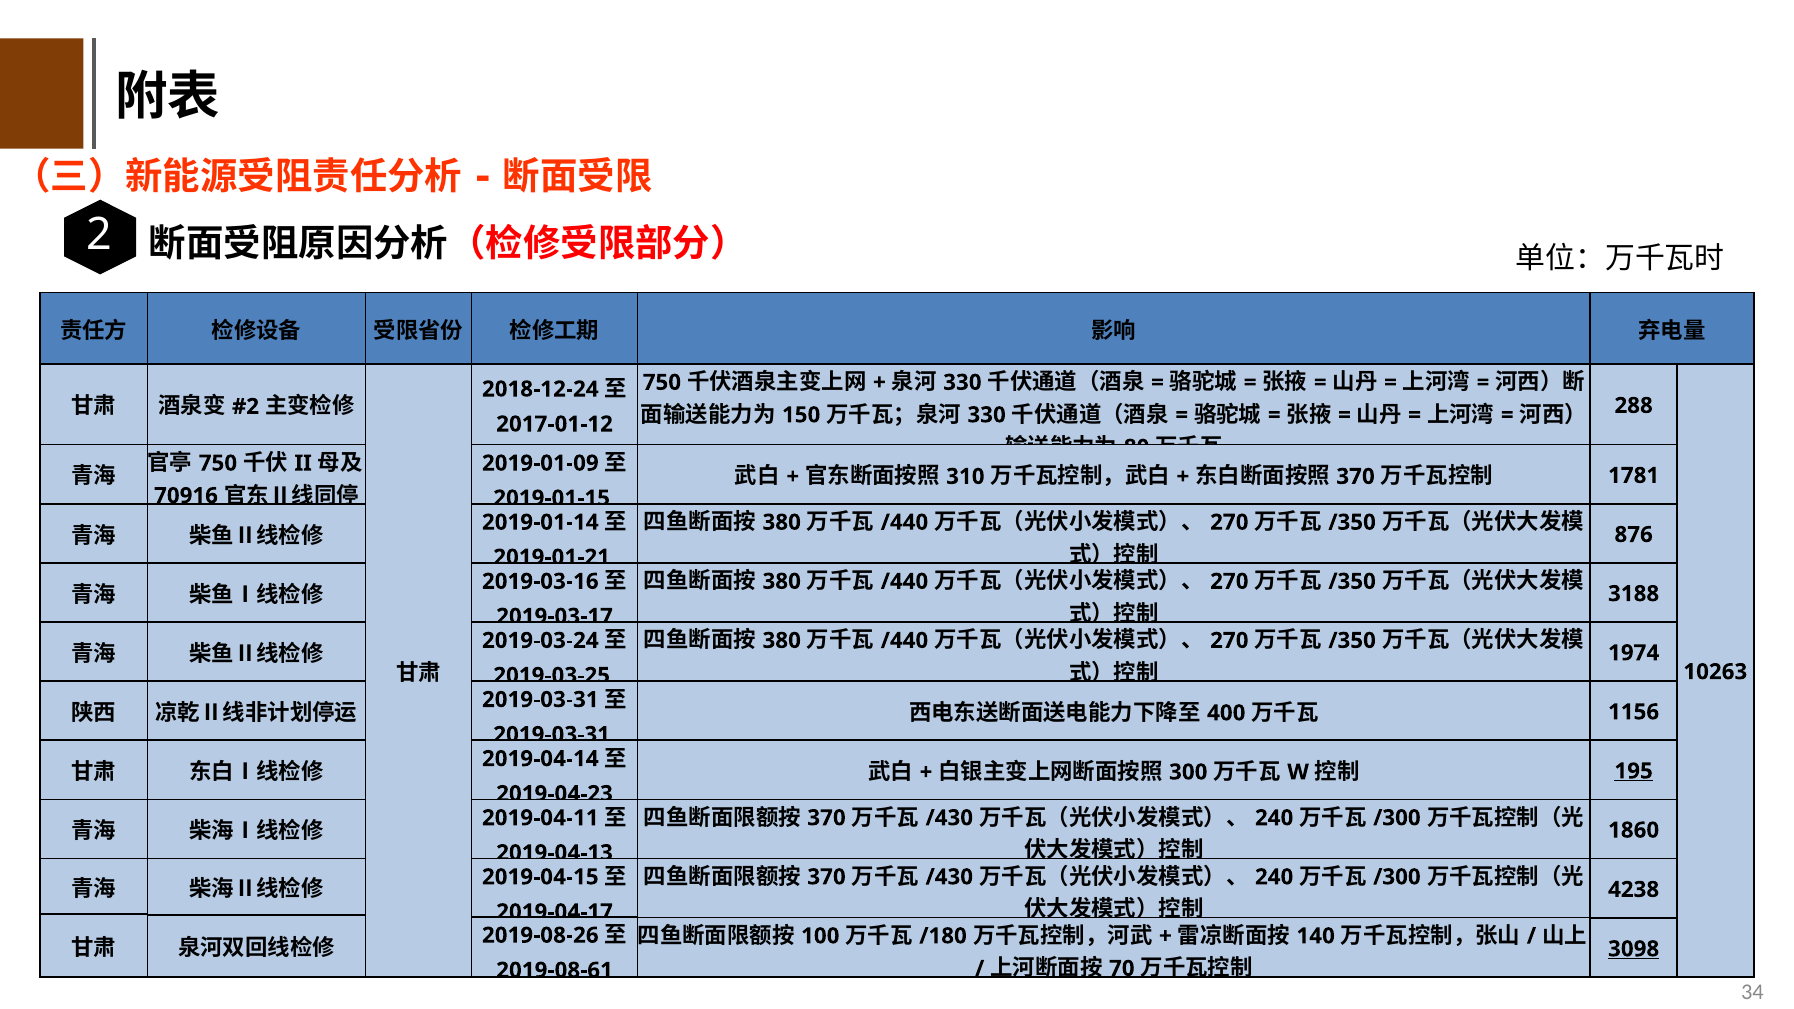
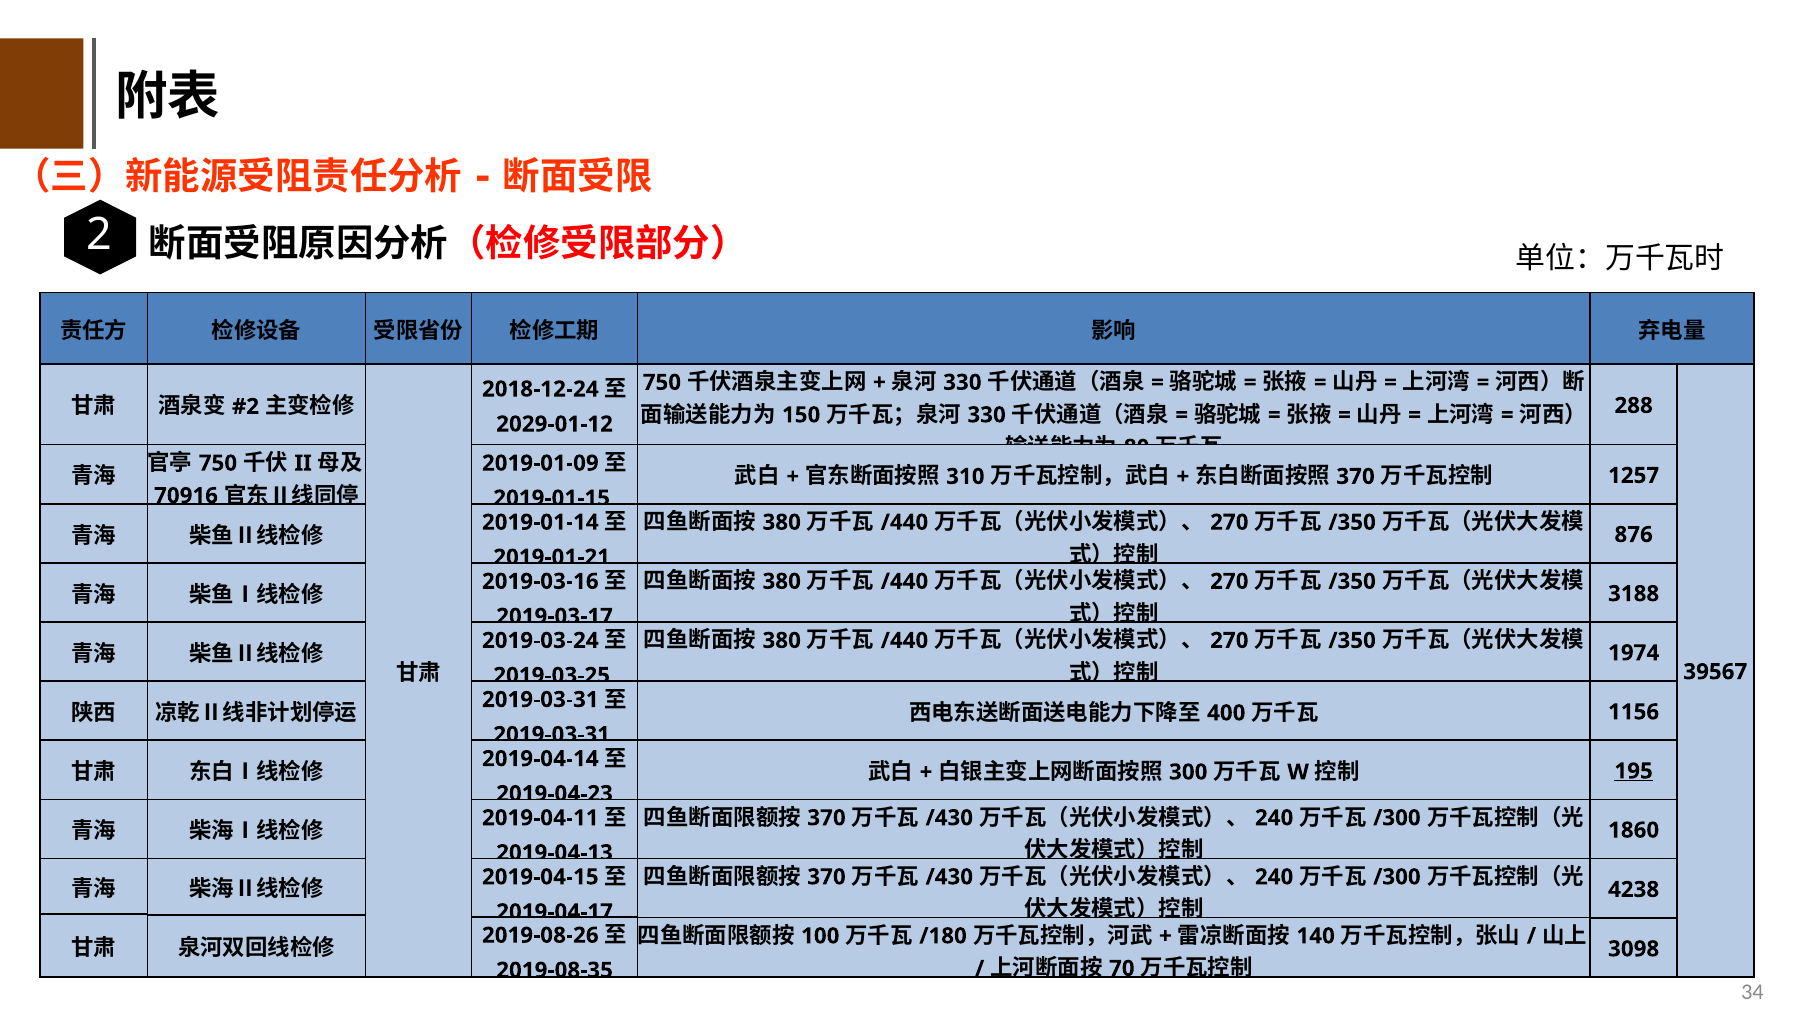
2017-01-12: 2017-01-12 -> 2029-01-12 (555, 424)
1781: 1781 -> 1257 (1634, 476)
10263: 10263 -> 39567 (1715, 672)
3098 underline: present -> none (1634, 949)
2019-08-61: 2019-08-61 -> 2019-08-35 (555, 970)
